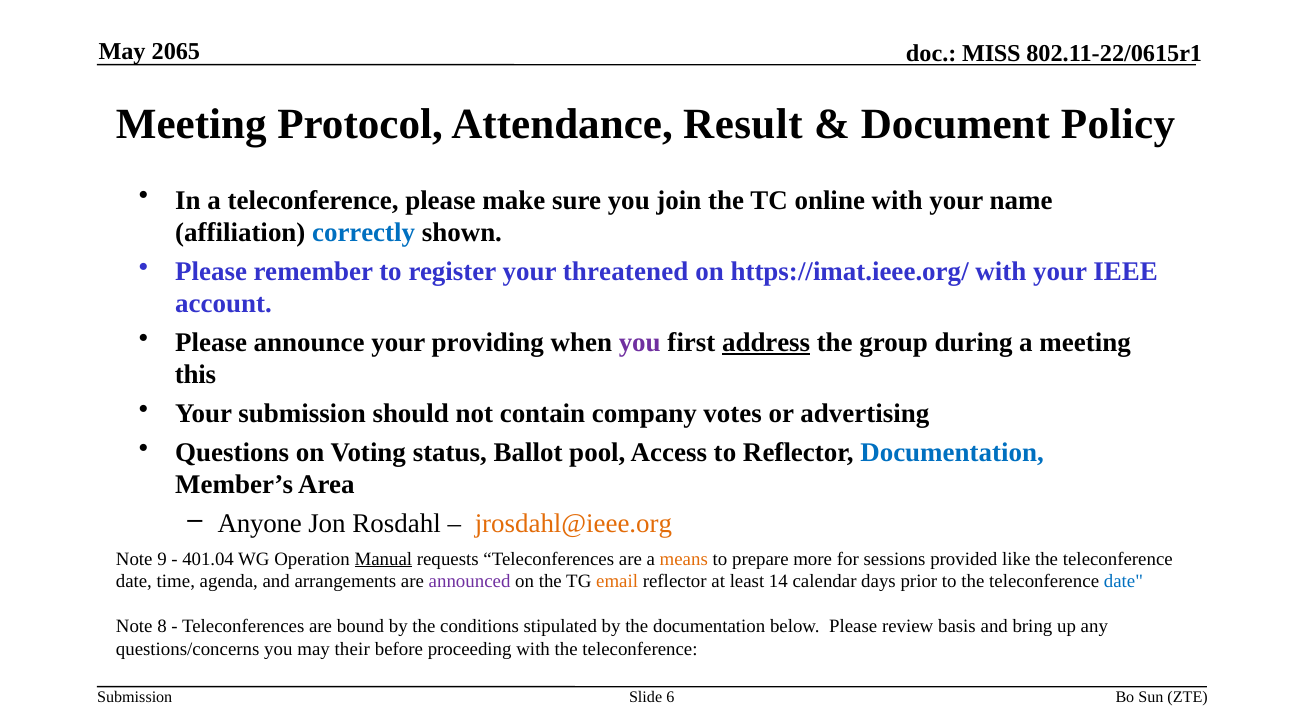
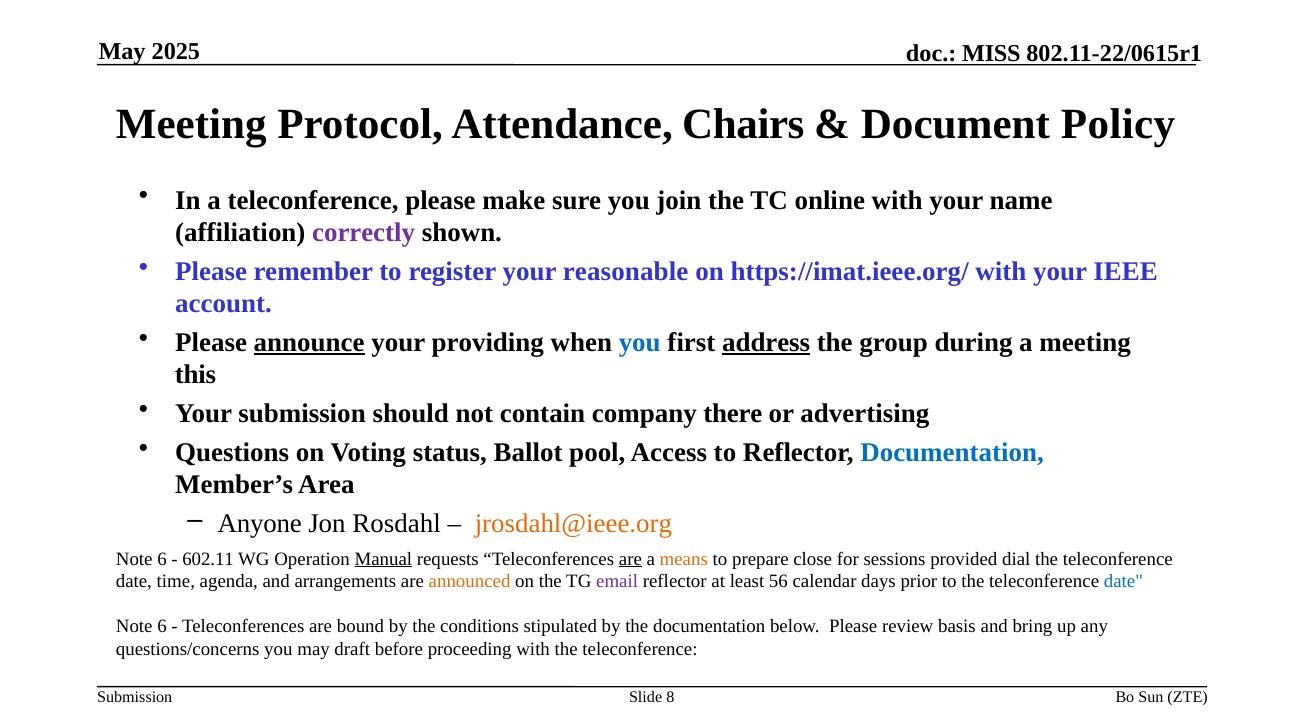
2065: 2065 -> 2025 (176, 51)
Result: Result -> Chairs (743, 124)
correctly colour: blue -> purple (364, 233)
threatened: threatened -> reasonable (626, 272)
announce underline: none -> present (309, 343)
you colour: purple -> blue (640, 343)
votes: votes -> there (733, 414)
9: 9 -> 6 (162, 559)
401.04: 401.04 -> 602.11 (208, 559)
are underline: none -> present (630, 559)
more: more -> close (813, 559)
like: like -> dial (1016, 559)
announced colour: purple -> orange (470, 582)
email colour: orange -> purple (617, 582)
14: 14 -> 56 (778, 582)
8: 8 -> 6 (162, 627)
their: their -> draft (352, 650)
6: 6 -> 8 (670, 698)
